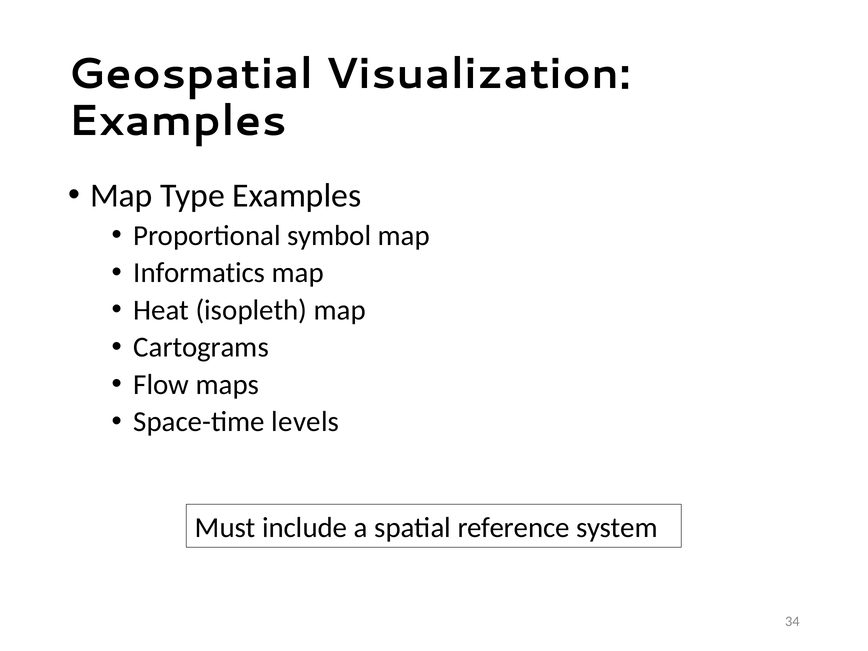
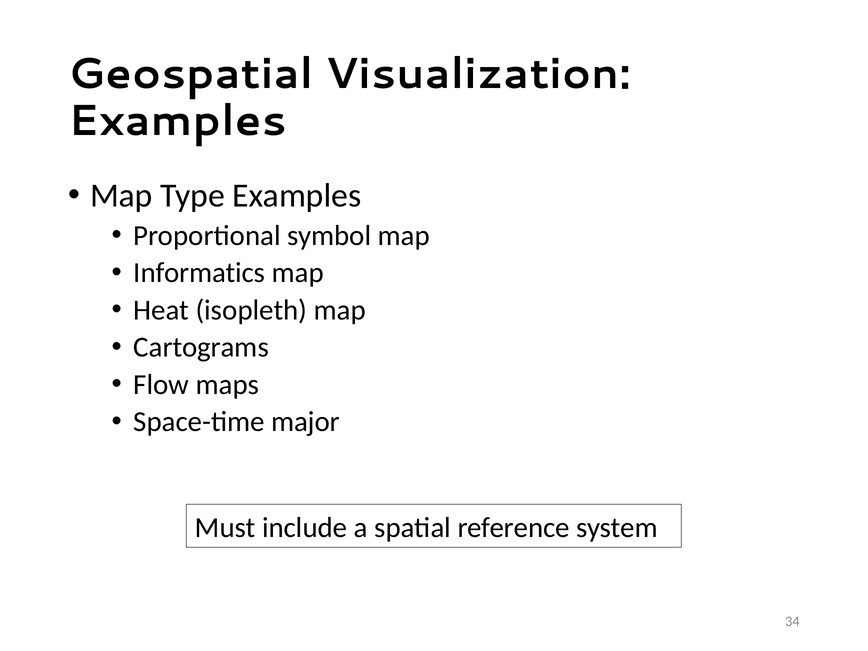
levels: levels -> major (306, 422)
